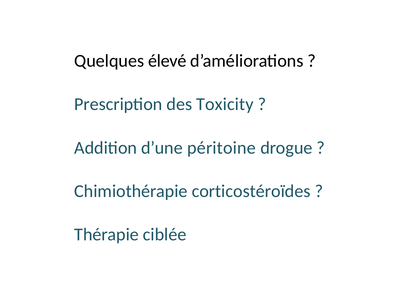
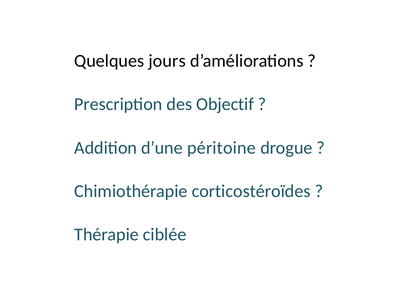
élevé: élevé -> jours (167, 61)
Toxicity: Toxicity -> Objectif (225, 104)
